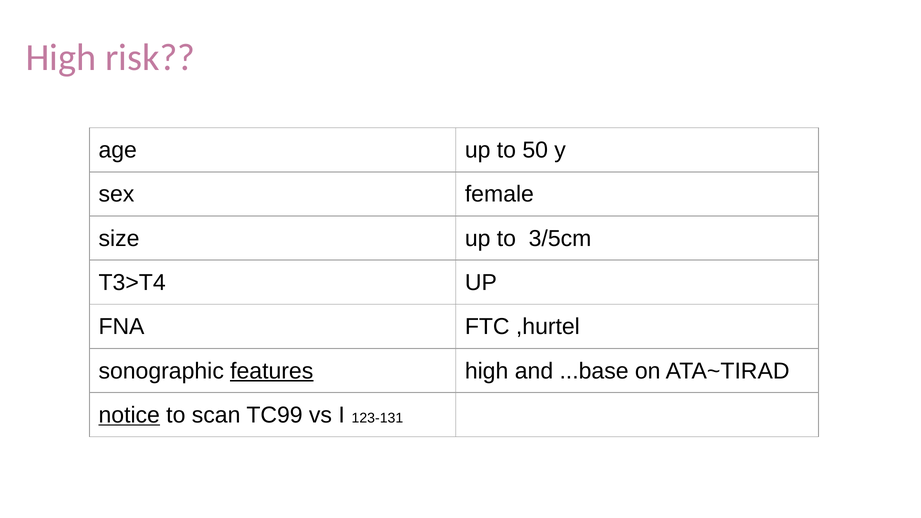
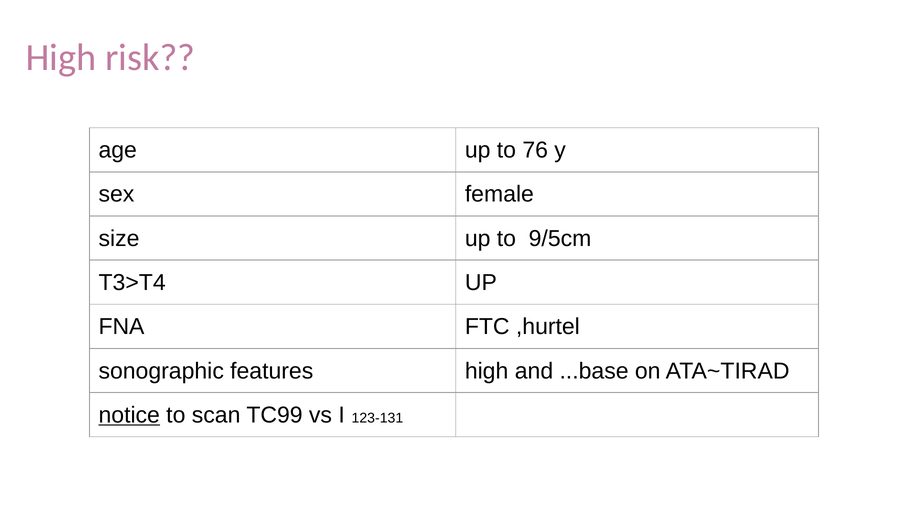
50: 50 -> 76 (535, 150)
3/5cm: 3/5cm -> 9/5cm (560, 238)
features underline: present -> none (272, 371)
